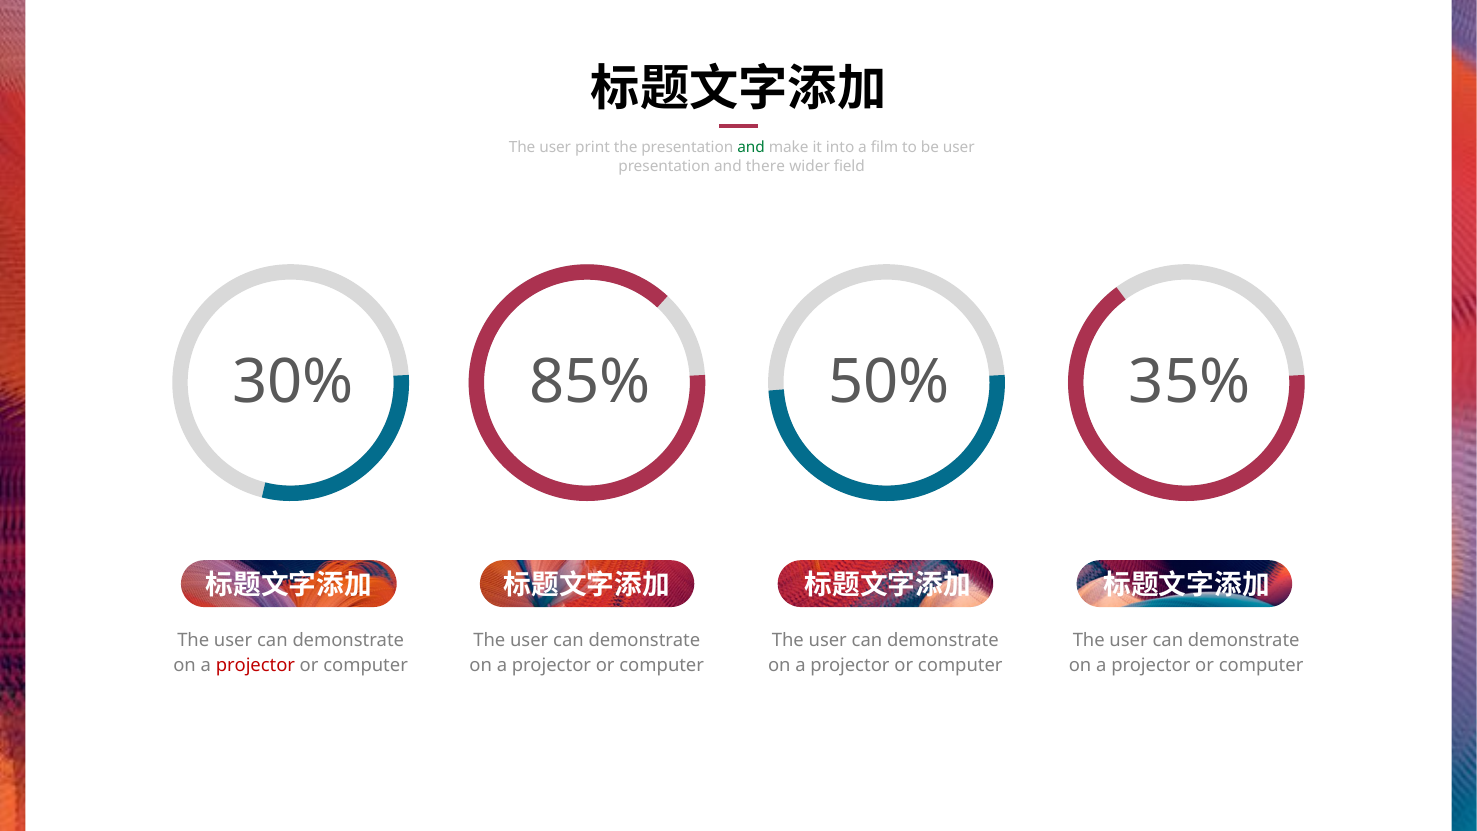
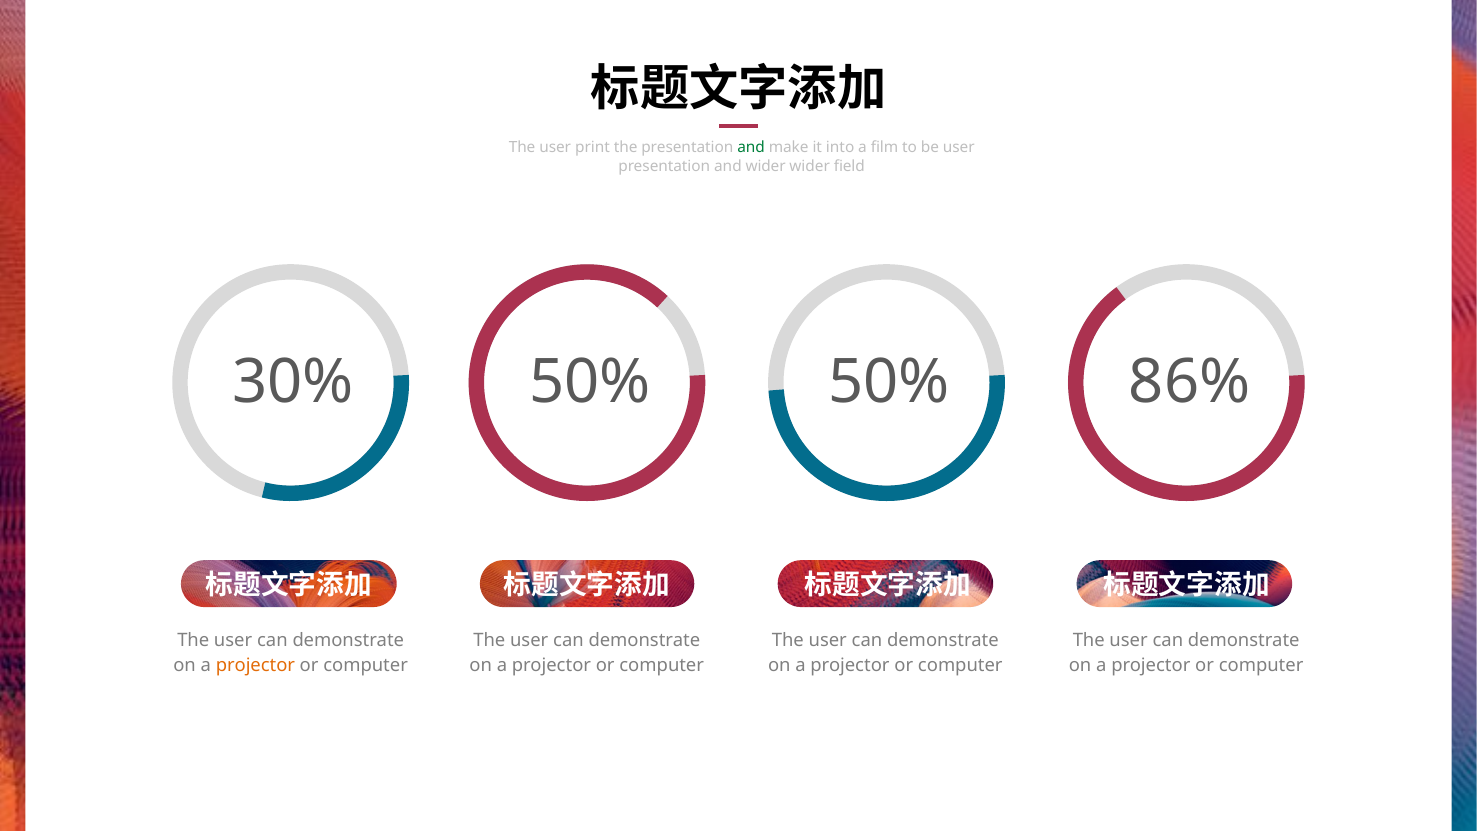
and there: there -> wider (766, 166)
85%: 85% -> 50% (590, 382)
35%: 35% -> 86% (1190, 382)
projector colour: red -> orange (255, 666)
